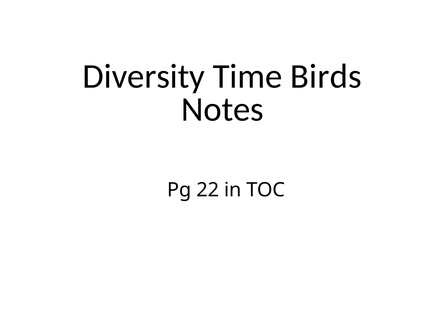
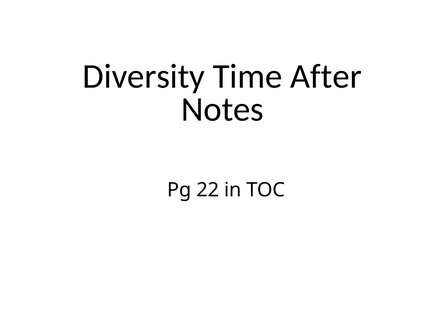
Birds: Birds -> After (326, 76)
